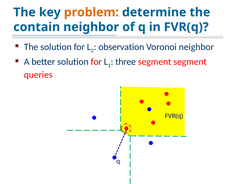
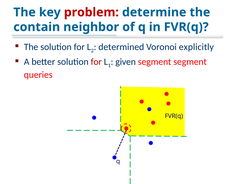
problem colour: orange -> red (91, 12)
observation: observation -> determined (121, 47)
Voronoi neighbor: neighbor -> explicitly (196, 47)
three: three -> given (126, 62)
